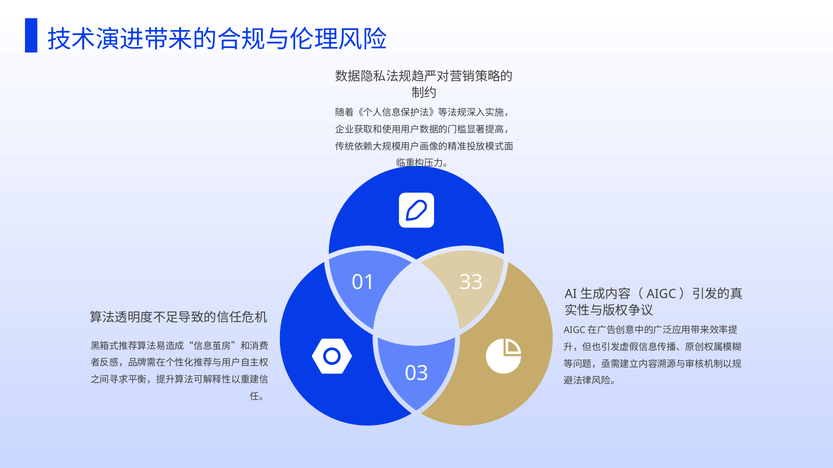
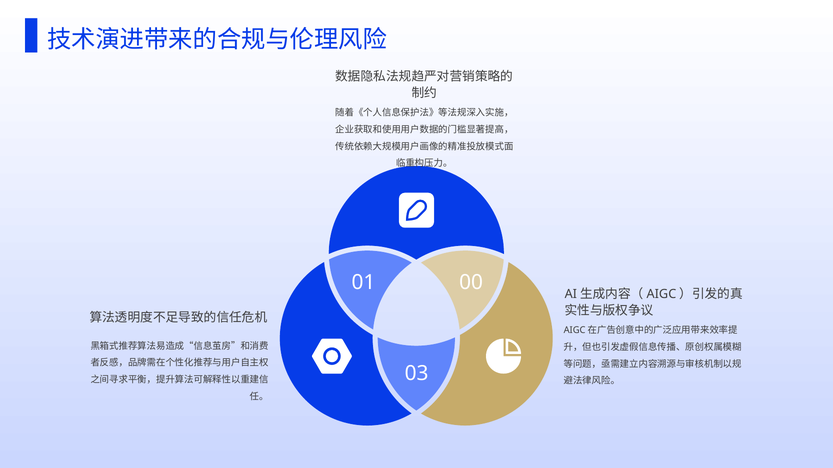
33: 33 -> 00 (471, 283)
